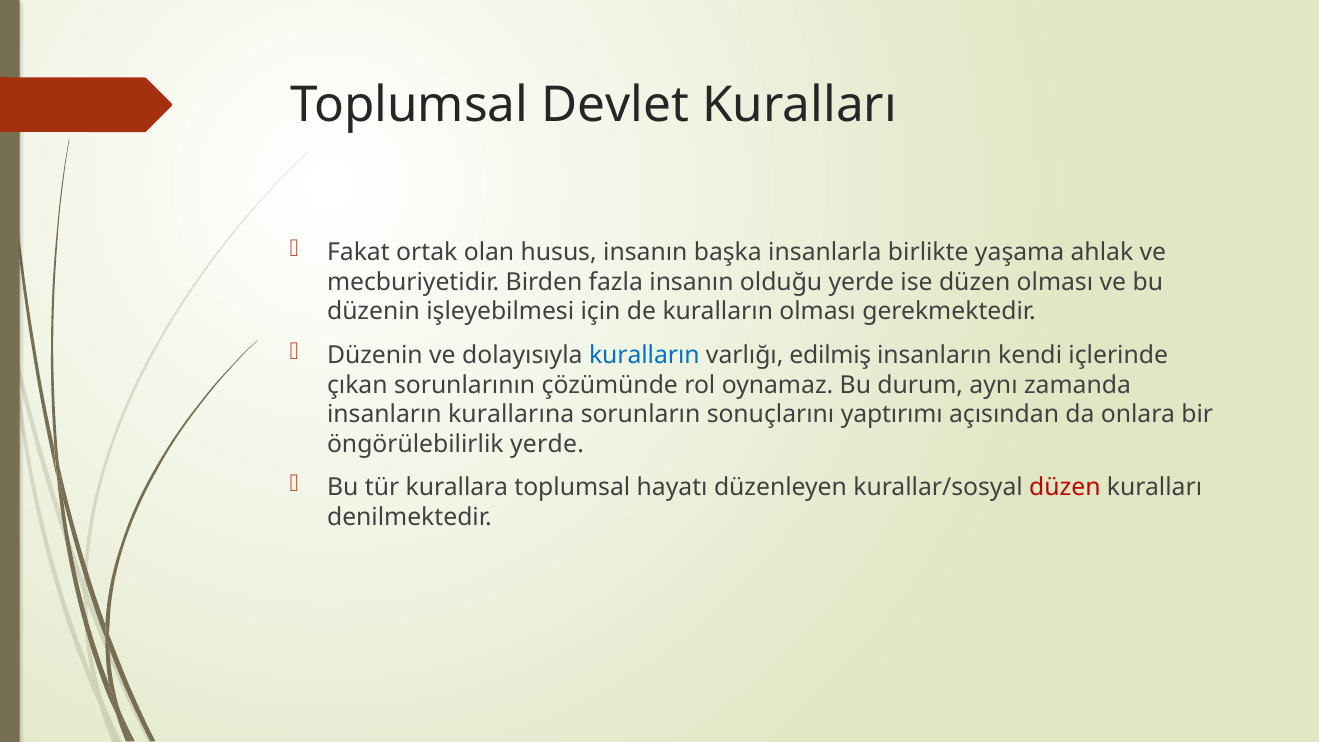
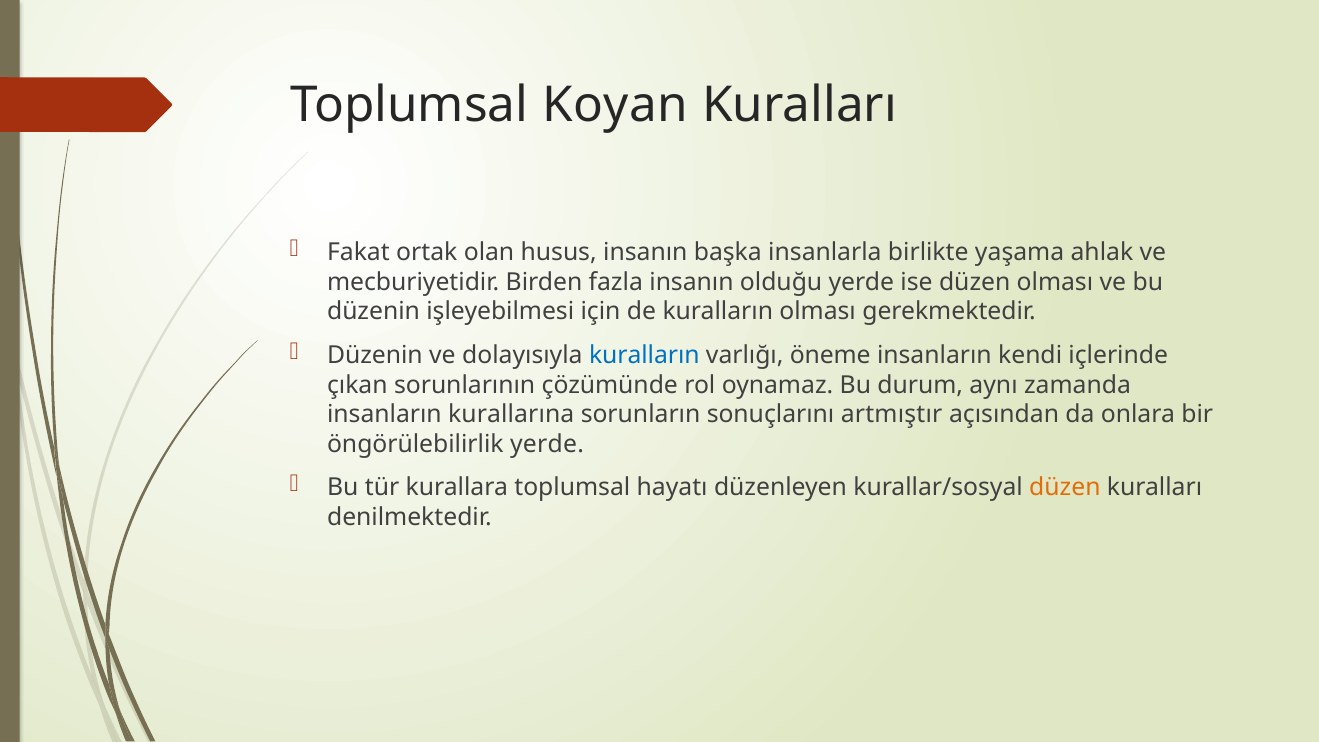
Devlet: Devlet -> Koyan (615, 106)
edilmiş: edilmiş -> öneme (830, 355)
yaptırımı: yaptırımı -> artmıştır (892, 414)
düzen colour: red -> orange (1065, 488)
